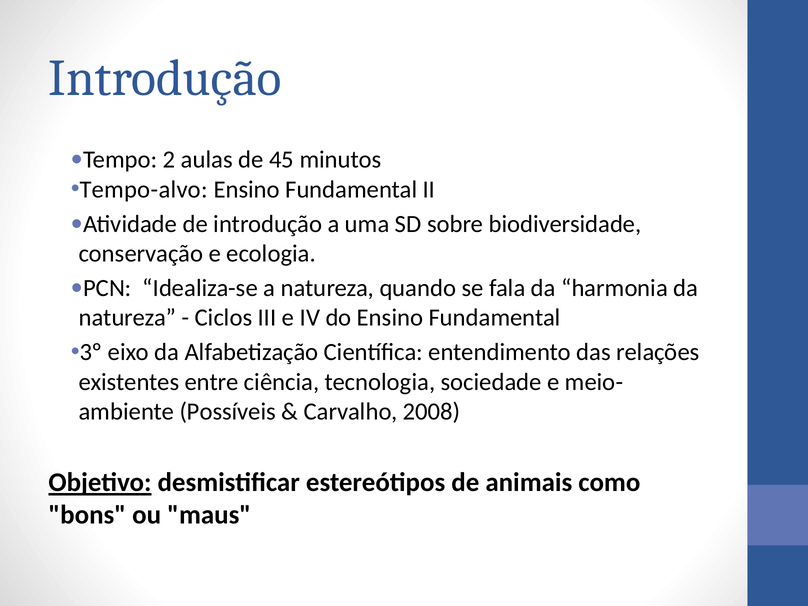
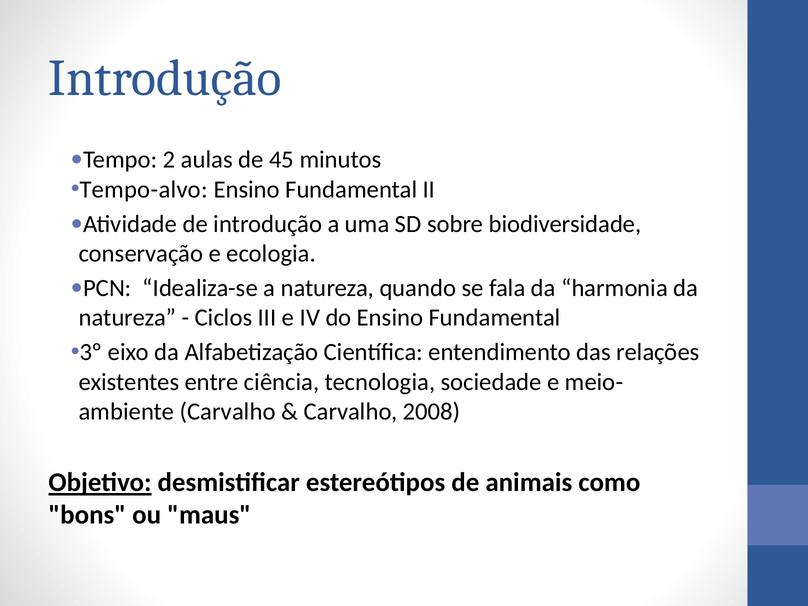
Possíveis: Possíveis -> Carvalho (228, 411)
